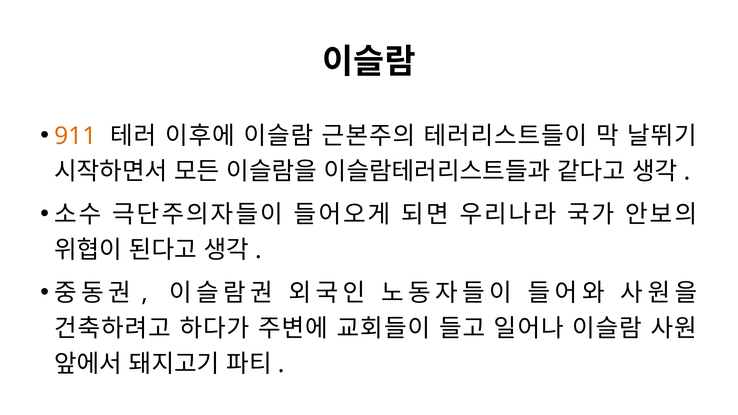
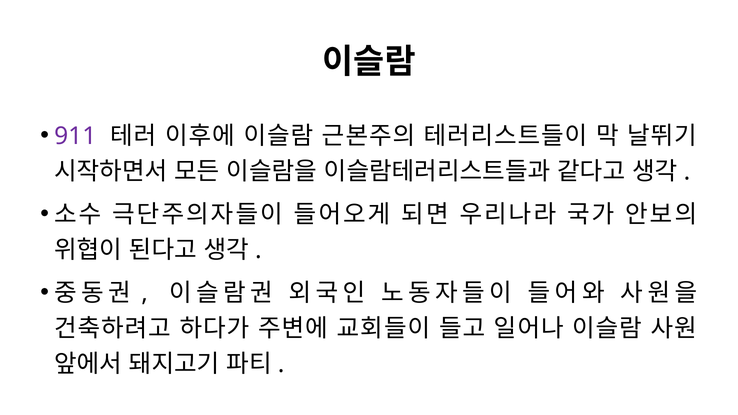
911 colour: orange -> purple (75, 136)
